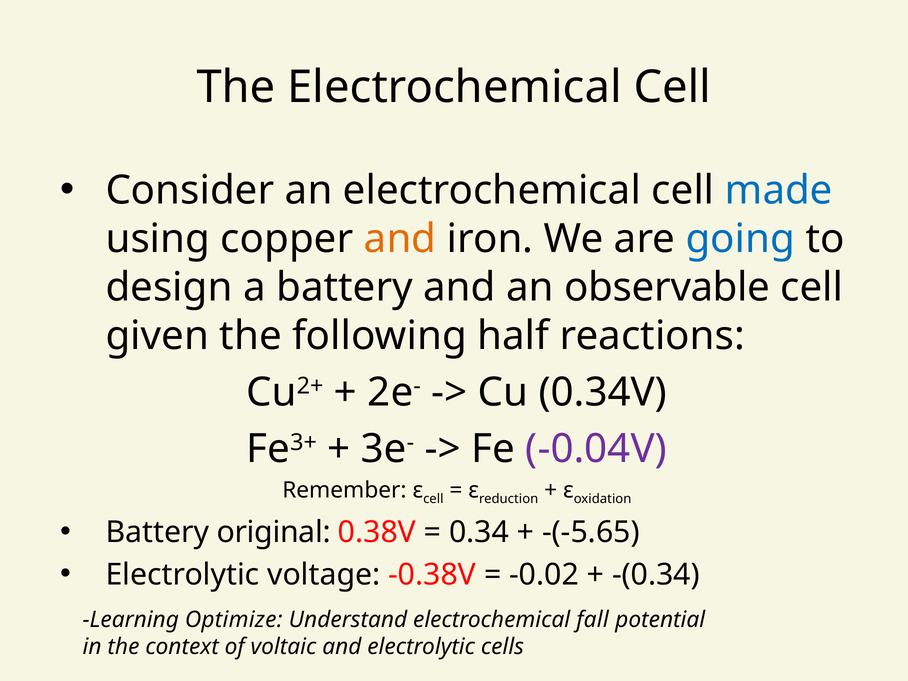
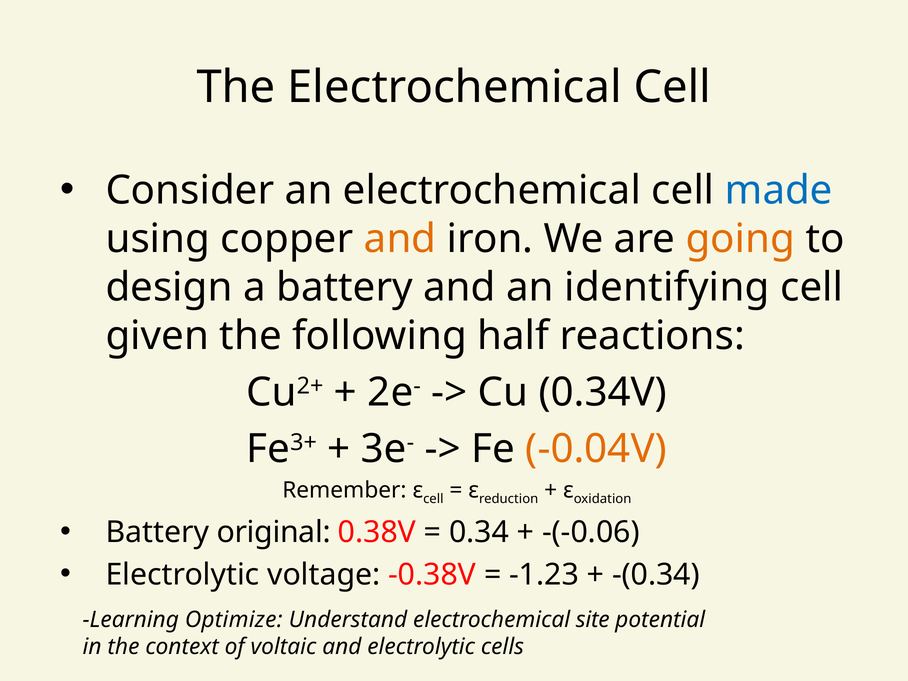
going colour: blue -> orange (740, 239)
observable: observable -> identifying (667, 287)
-0.04V colour: purple -> orange (596, 449)
-(-5.65: -(-5.65 -> -(-0.06 (591, 532)
-0.02: -0.02 -> -1.23 (544, 575)
fall: fall -> site (593, 620)
